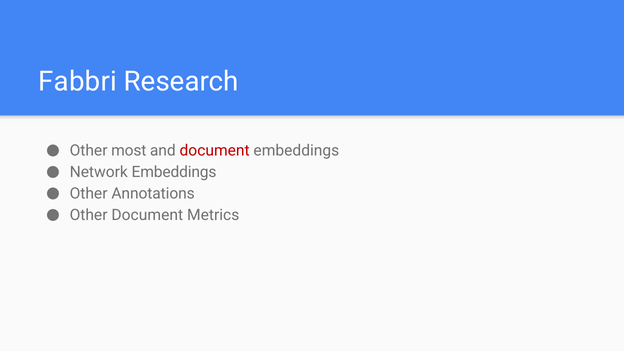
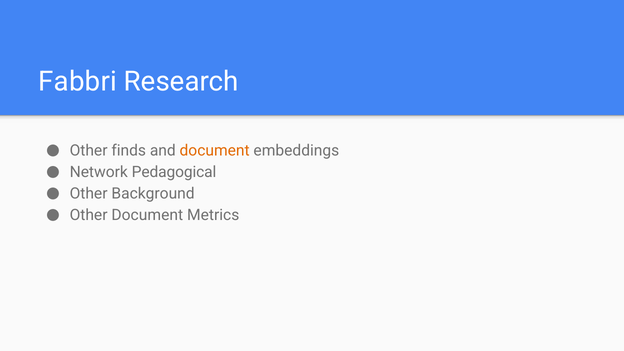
most: most -> finds (129, 150)
document colour: red -> orange (215, 150)
Network Embeddings: Embeddings -> Pedagogical (174, 172)
Annotations: Annotations -> Background (153, 193)
